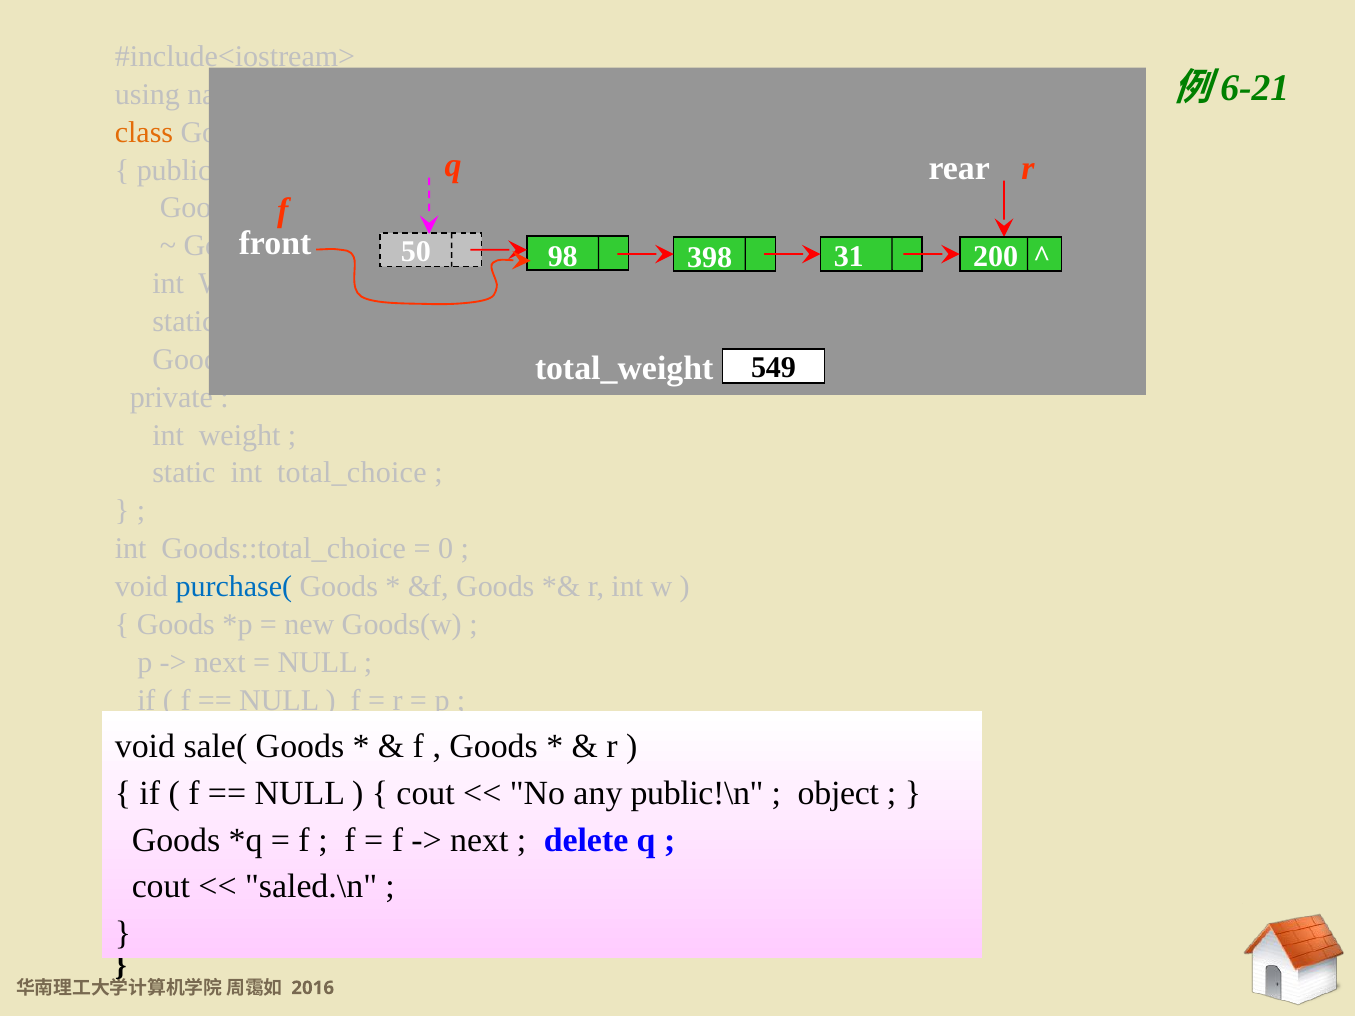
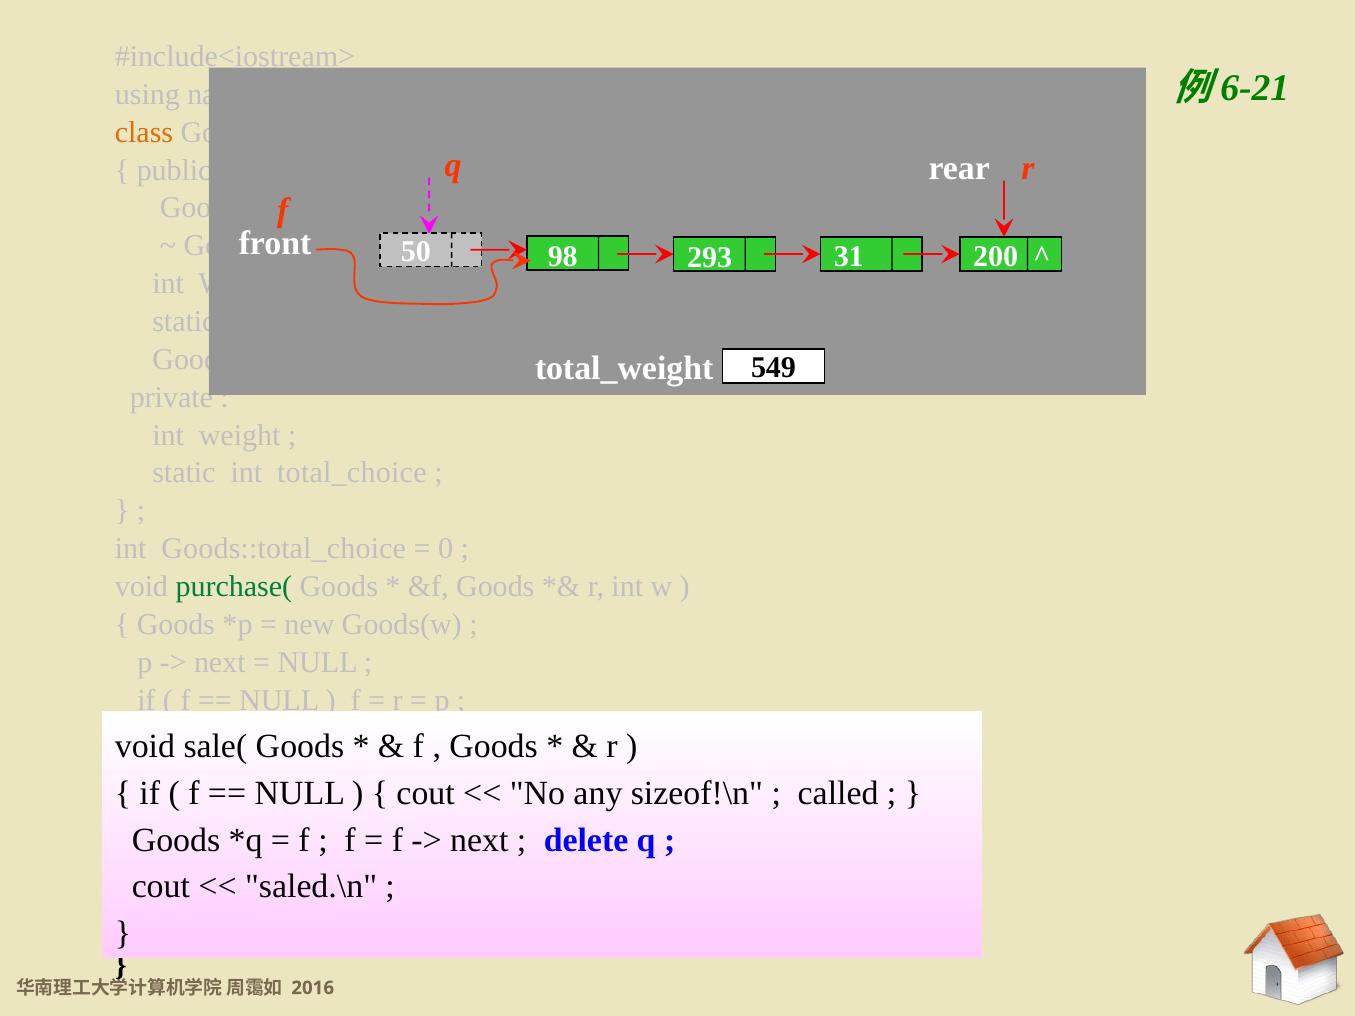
398: 398 -> 293 (710, 258)
purchase( colour: blue -> green (234, 587)
public!\n: public!\n -> sizeof!\n (697, 793)
object: object -> called (838, 793)
